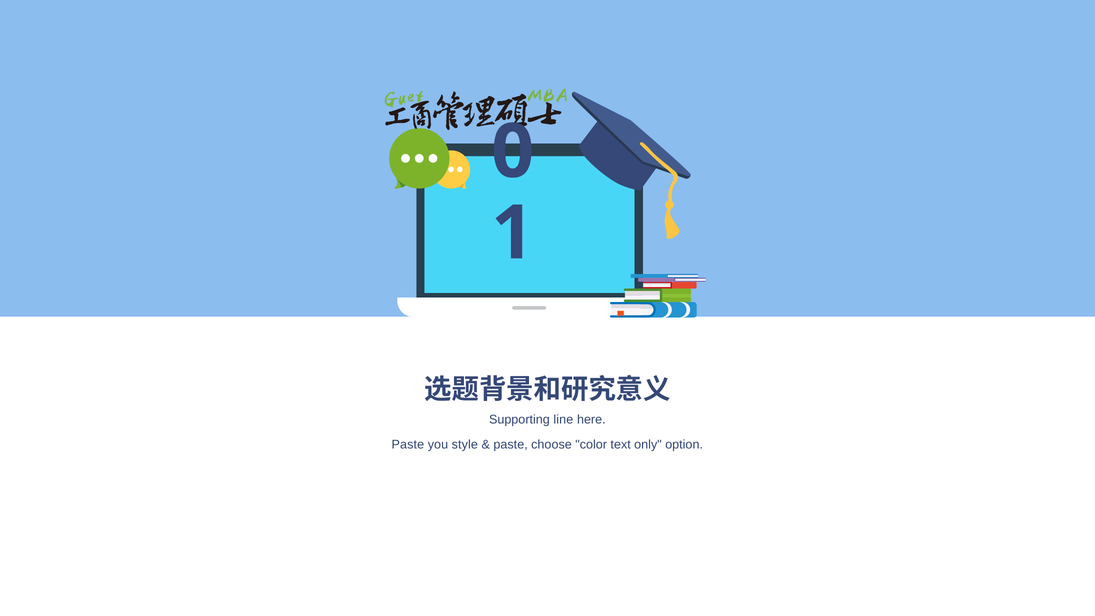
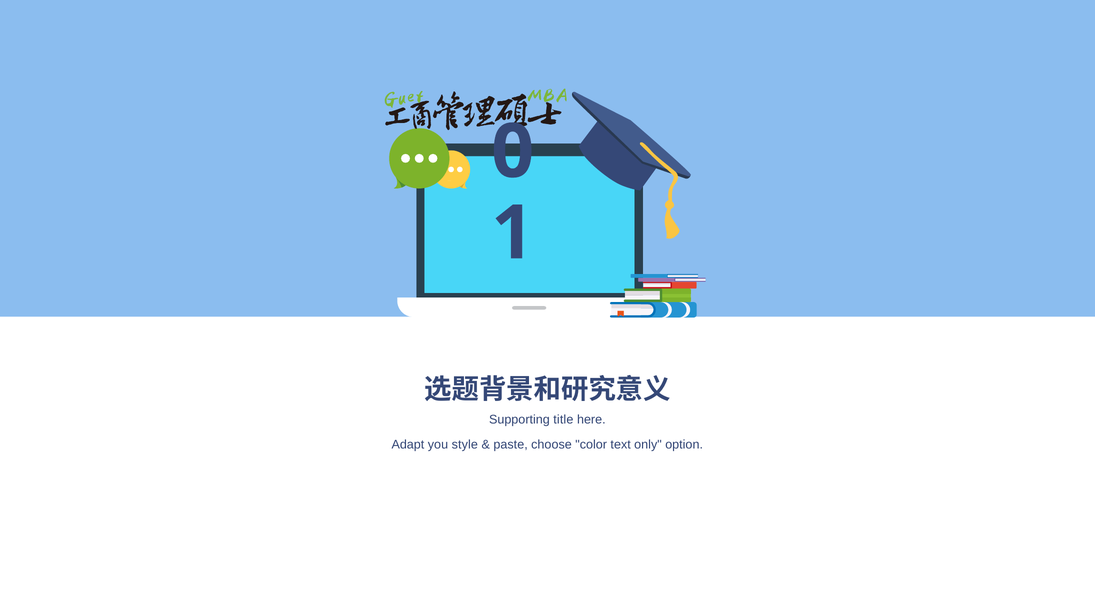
line: line -> title (563, 419)
Paste: Paste -> Adapt (408, 444)
